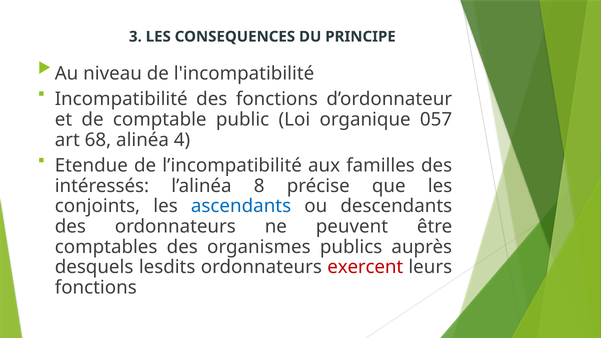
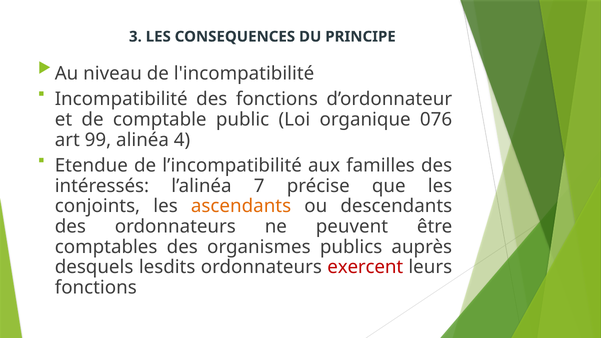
057: 057 -> 076 (436, 120)
68: 68 -> 99 (98, 140)
8: 8 -> 7 (259, 186)
ascendants colour: blue -> orange (241, 206)
